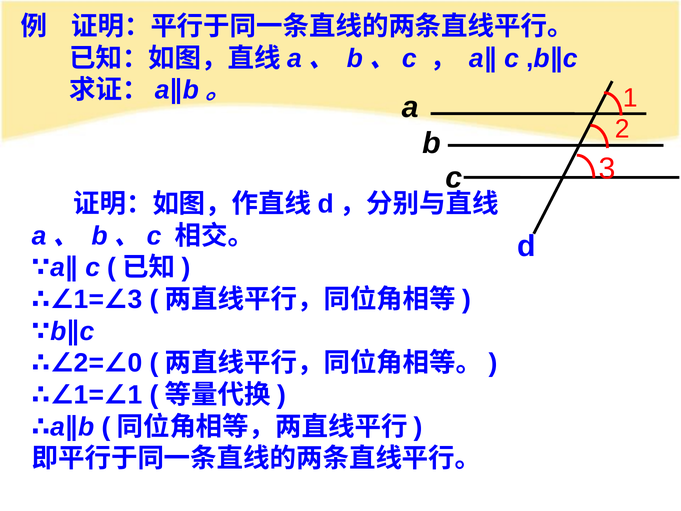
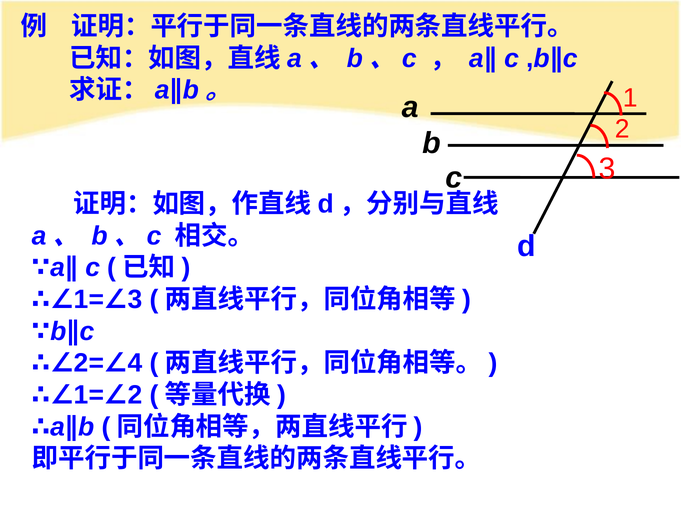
0: 0 -> 4 (135, 363)
1: 1 -> 2 (135, 395)
